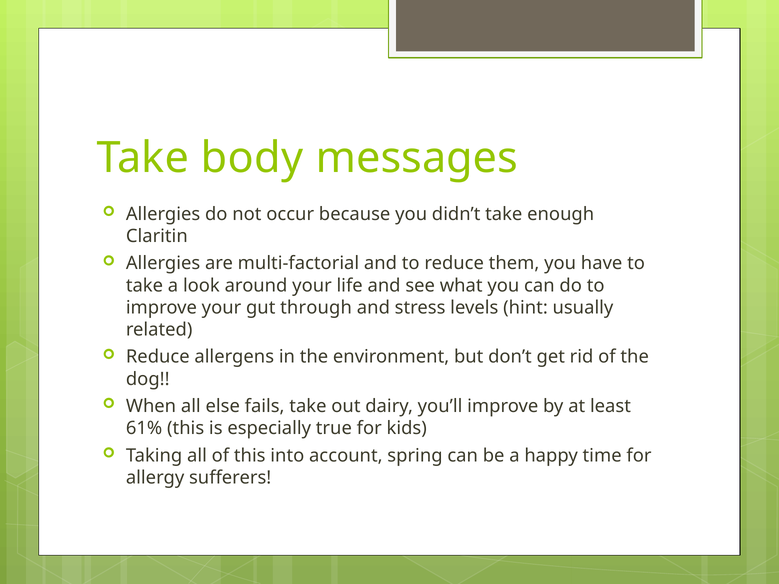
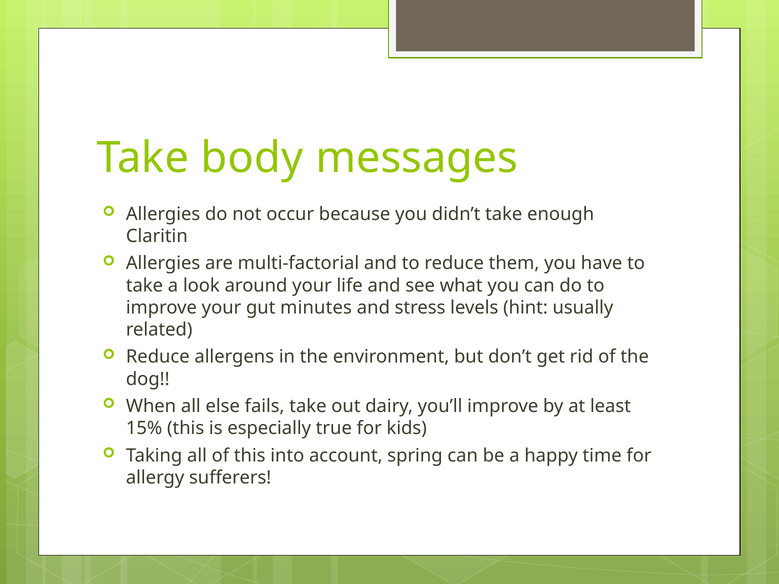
through: through -> minutes (316, 308)
61%: 61% -> 15% (144, 428)
